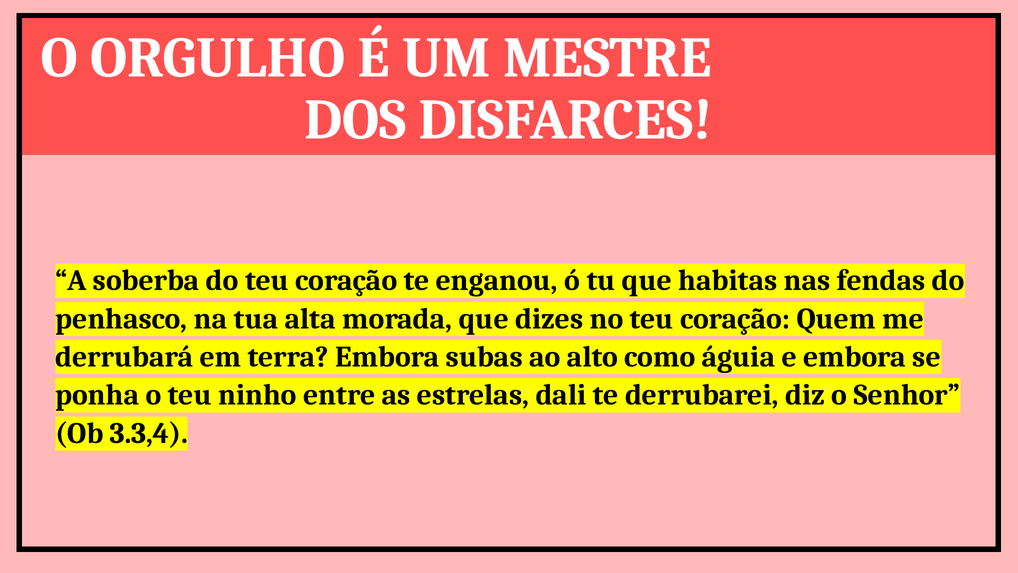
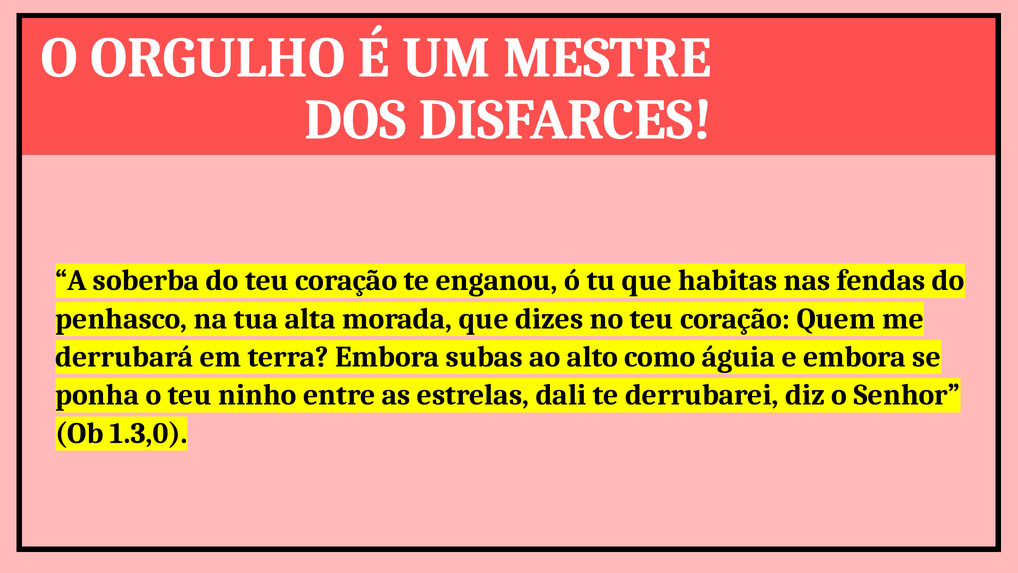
3.3,4: 3.3,4 -> 1.3,0 (149, 433)
